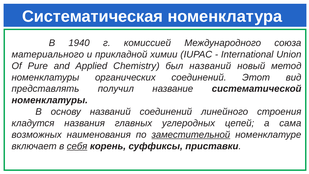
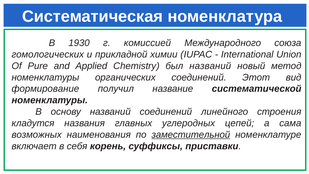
1940: 1940 -> 1930 (79, 43)
материального: материального -> гомологических (48, 54)
представлять: представлять -> формирование (45, 89)
себя underline: present -> none (77, 146)
